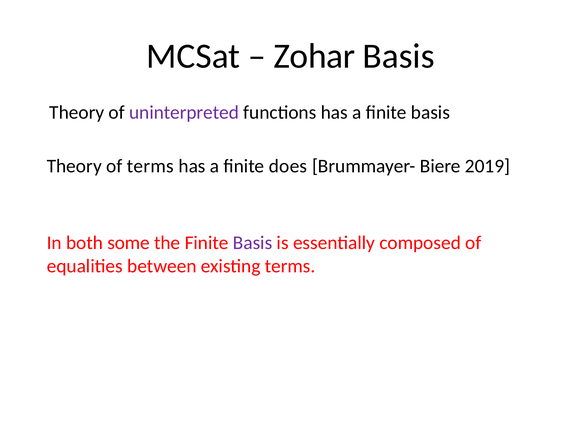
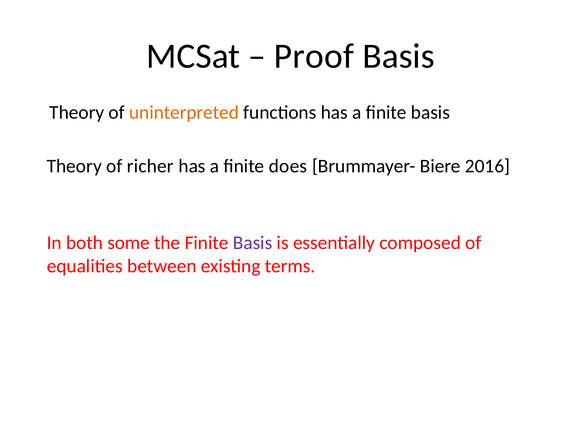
Zohar: Zohar -> Proof (314, 56)
uninterpreted colour: purple -> orange (184, 113)
of terms: terms -> richer (150, 166)
2019: 2019 -> 2016 (488, 166)
